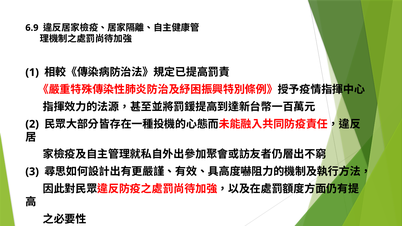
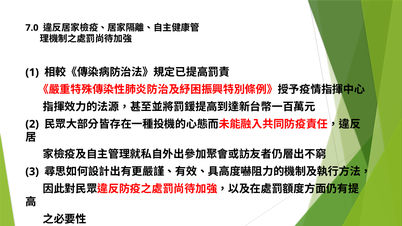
6.9: 6.9 -> 7.0 (32, 28)
